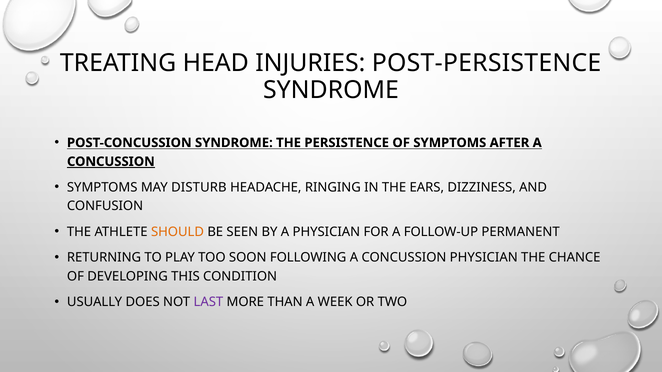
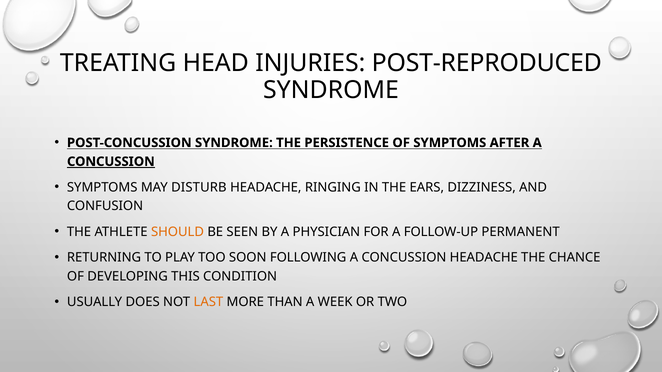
POST-PERSISTENCE: POST-PERSISTENCE -> POST-REPRODUCED (487, 63)
CONCUSSION PHYSICIAN: PHYSICIAN -> HEADACHE (484, 258)
LAST colour: purple -> orange (208, 302)
